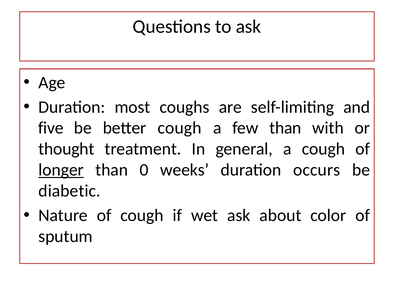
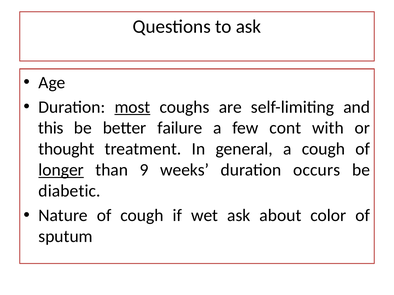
most underline: none -> present (132, 107)
five: five -> this (51, 128)
better cough: cough -> failure (180, 128)
few than: than -> cont (285, 128)
0: 0 -> 9 (144, 170)
